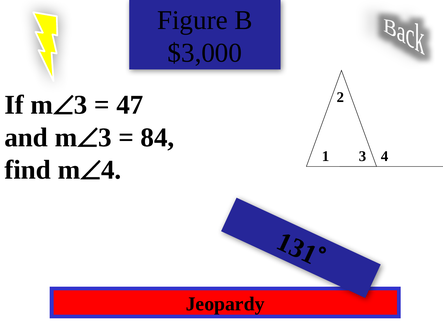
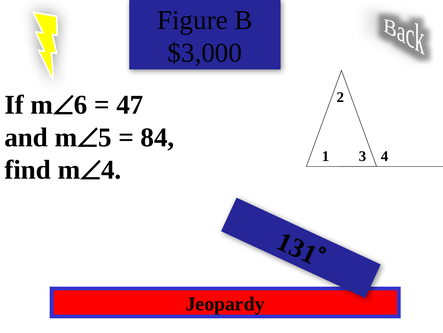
3: 3 -> 6 (81, 105)
3: 3 -> 5 (105, 137)
